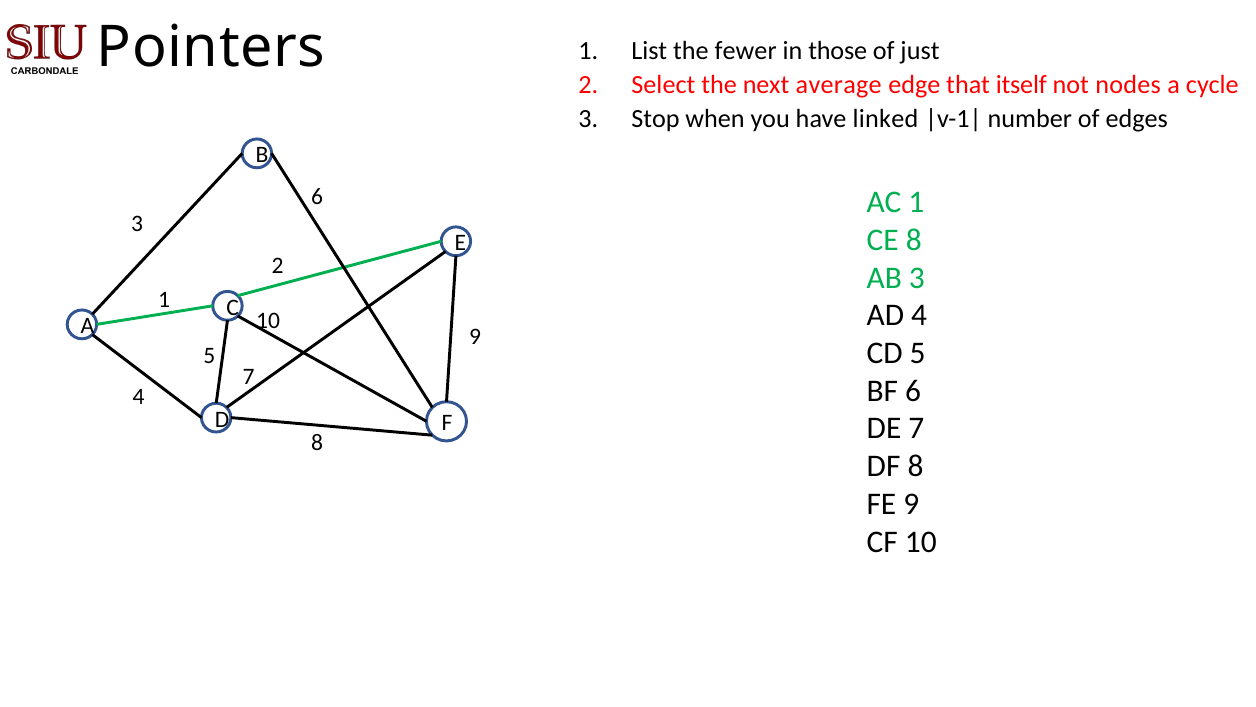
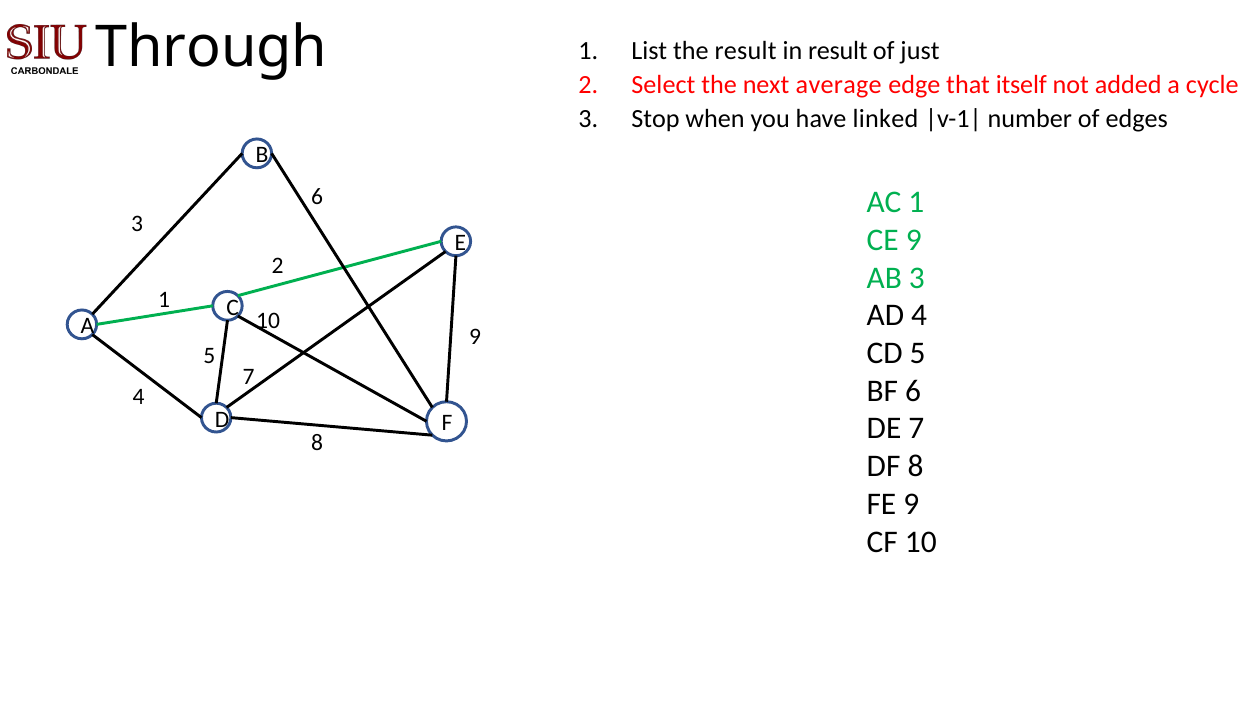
Pointers: Pointers -> Through (211, 47)
the fewer: fewer -> result (746, 51)
in those: those -> result (838, 51)
nodes: nodes -> added (1128, 85)
CE 8: 8 -> 9 (914, 240)
